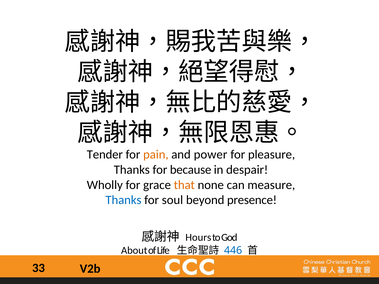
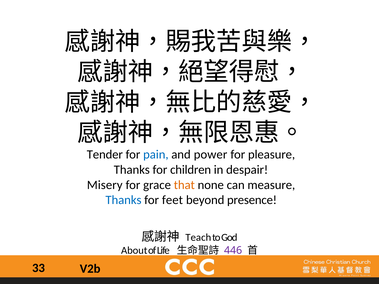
pain colour: orange -> blue (156, 155)
because: because -> children (191, 170)
Wholly: Wholly -> Misery (105, 185)
soul: soul -> feet (172, 200)
Hours: Hours -> Teach (198, 238)
446 colour: blue -> purple (233, 251)
